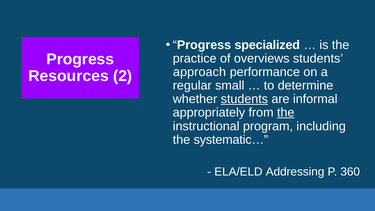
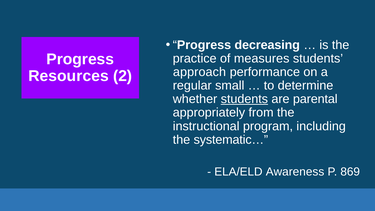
specialized: specialized -> decreasing (267, 45)
overviews: overviews -> measures (262, 59)
informal: informal -> parental (315, 99)
the underline: present -> none (286, 113)
Addressing: Addressing -> Awareness (295, 172)
360: 360 -> 869 (350, 172)
